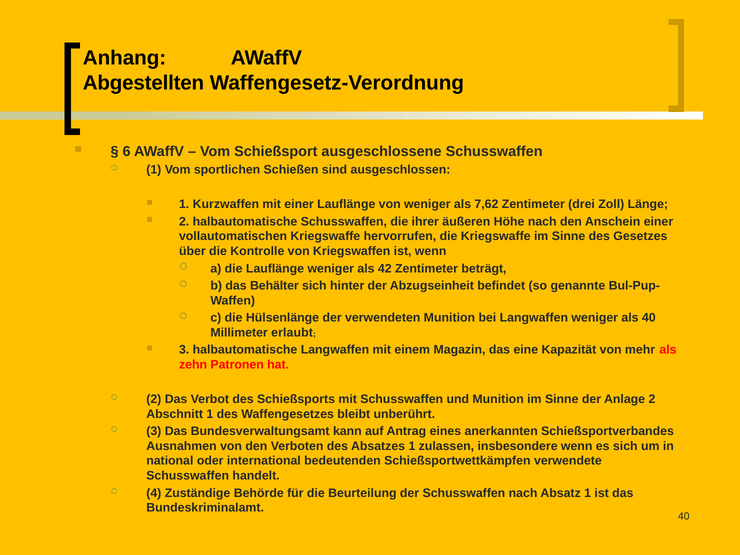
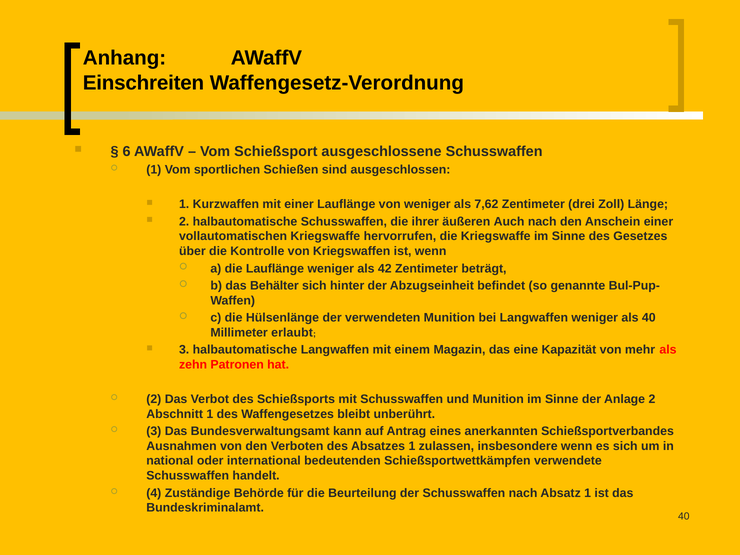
Abgestellten: Abgestellten -> Einschreiten (143, 83)
Höhe: Höhe -> Auch (509, 222)
